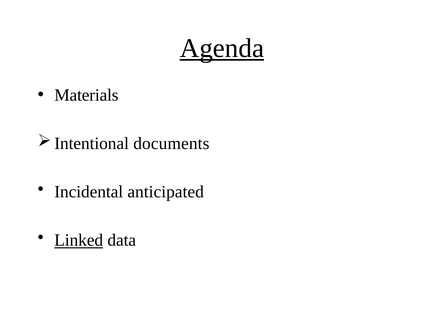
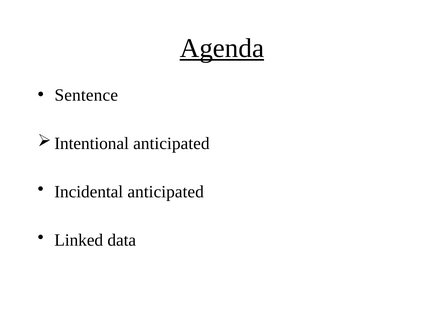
Materials: Materials -> Sentence (86, 95)
documents: documents -> anticipated (171, 144)
Linked underline: present -> none (79, 240)
